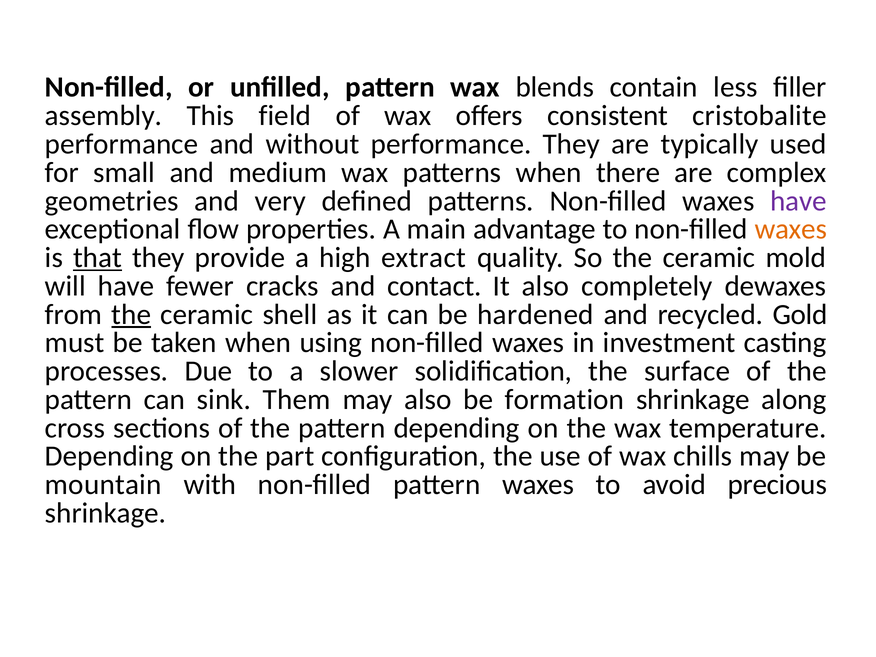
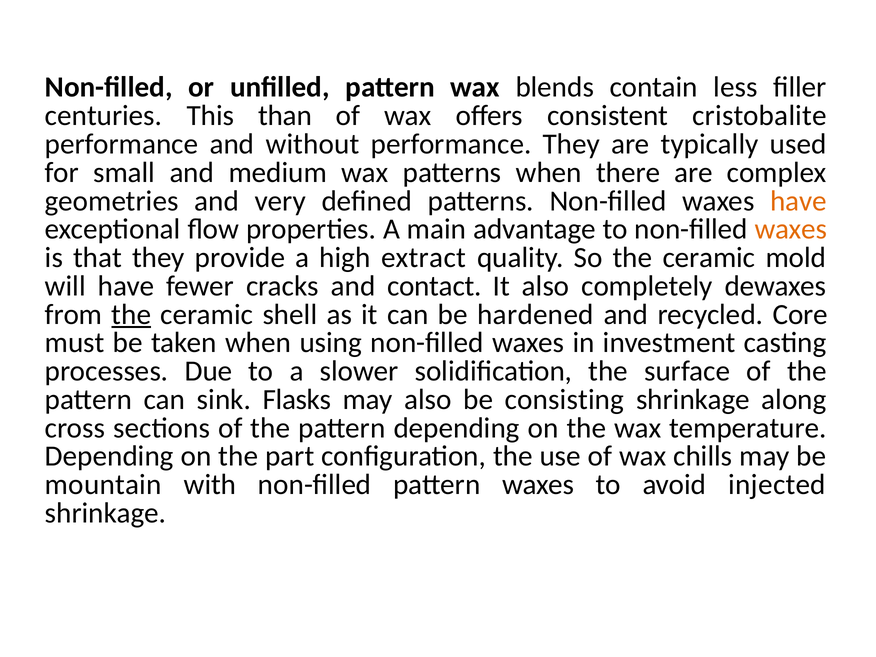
assembly: assembly -> centuries (104, 116)
field: field -> than (285, 116)
have colour: purple -> orange (798, 201)
that underline: present -> none (98, 258)
Gold: Gold -> Core (800, 314)
Them: Them -> Flasks (297, 400)
formation: formation -> consisting (565, 400)
precious: precious -> injected (777, 485)
